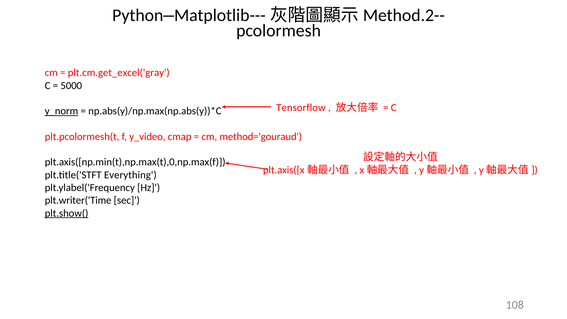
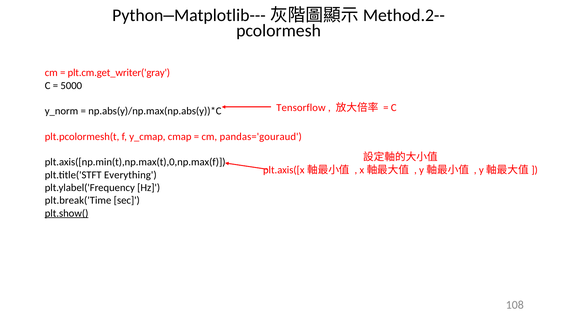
plt.cm.get_excel('gray: plt.cm.get_excel('gray -> plt.cm.get_writer('gray (119, 73)
y_norm underline: present -> none (61, 111)
y_video: y_video -> y_cmap (147, 137)
method='gouraud: method='gouraud -> pandas='gouraud (261, 137)
plt.writer('Time: plt.writer('Time -> plt.break('Time (78, 200)
